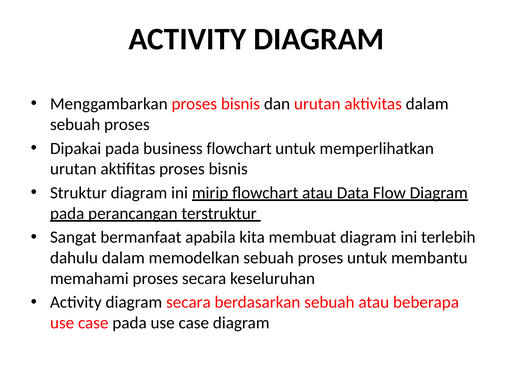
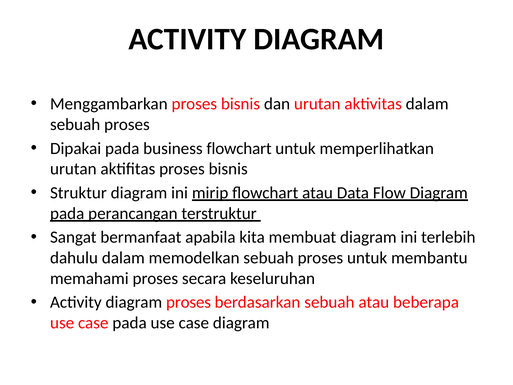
diagram secara: secara -> proses (189, 302)
